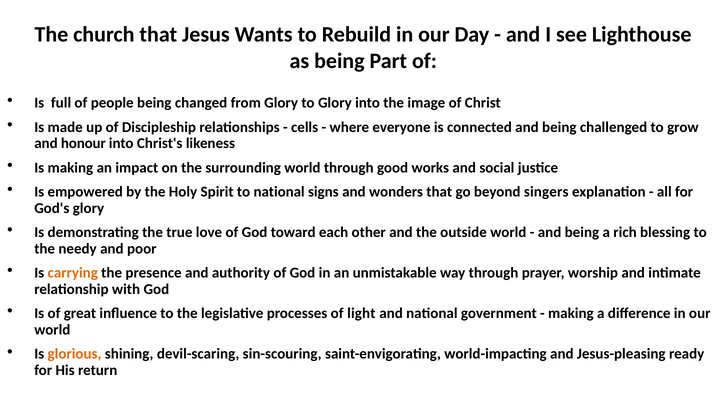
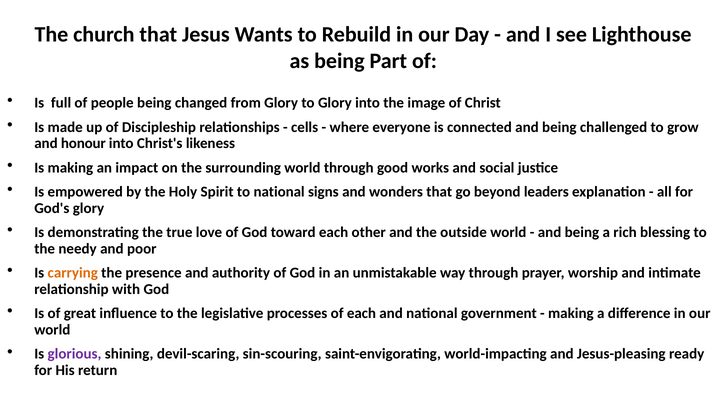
singers: singers -> leaders (546, 192)
of light: light -> each (361, 314)
glorious colour: orange -> purple (74, 355)
